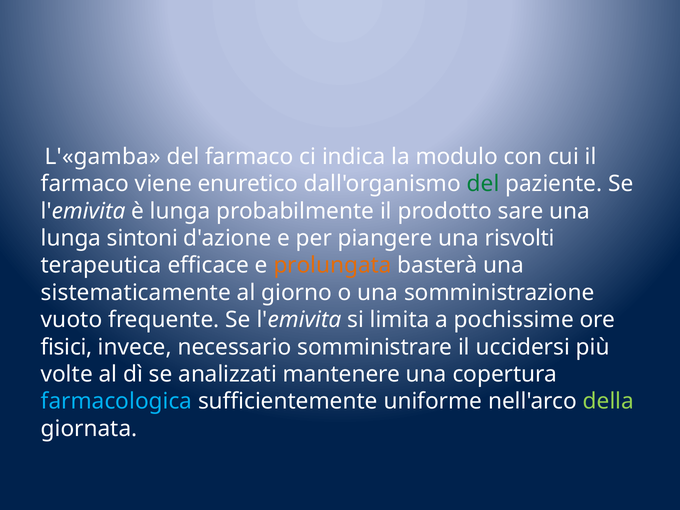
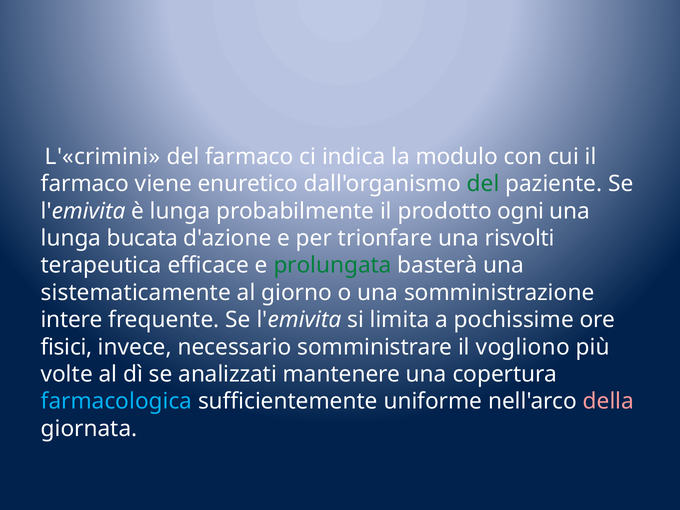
L'«gamba: L'«gamba -> L'«crimini (103, 157)
sare: sare -> ogni (521, 211)
sintoni: sintoni -> bucata (143, 238)
piangere: piangere -> trionfare (385, 238)
prolungata colour: orange -> green (333, 266)
vuoto: vuoto -> intere (72, 320)
uccidersi: uccidersi -> vogliono (523, 347)
della colour: light green -> pink (608, 402)
